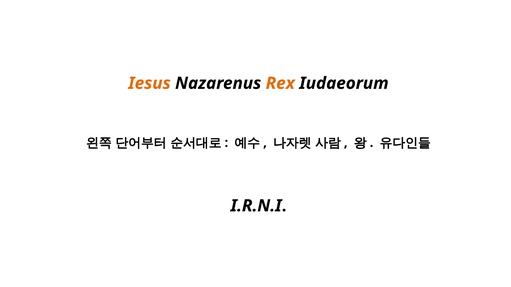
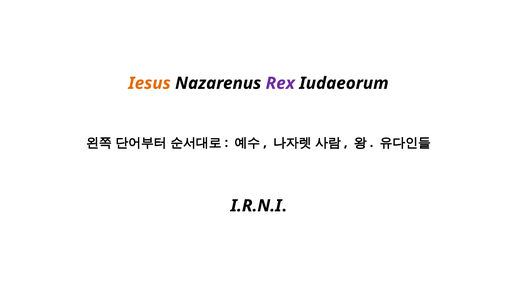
Rex colour: orange -> purple (280, 83)
